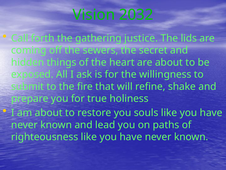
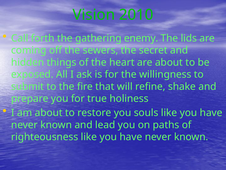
2032: 2032 -> 2010 (136, 15)
justice: justice -> enemy (141, 38)
